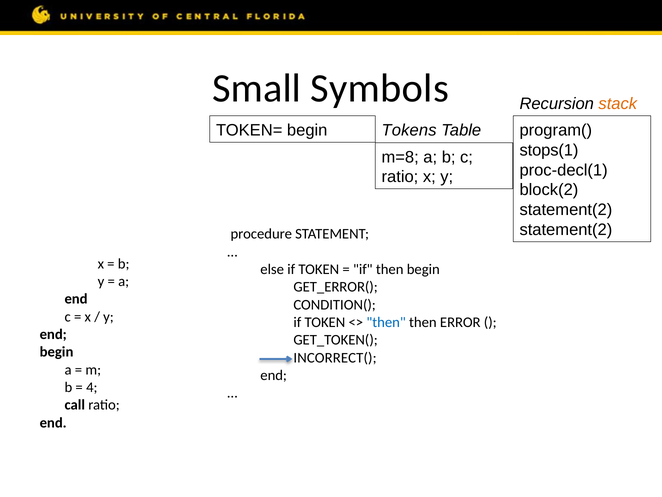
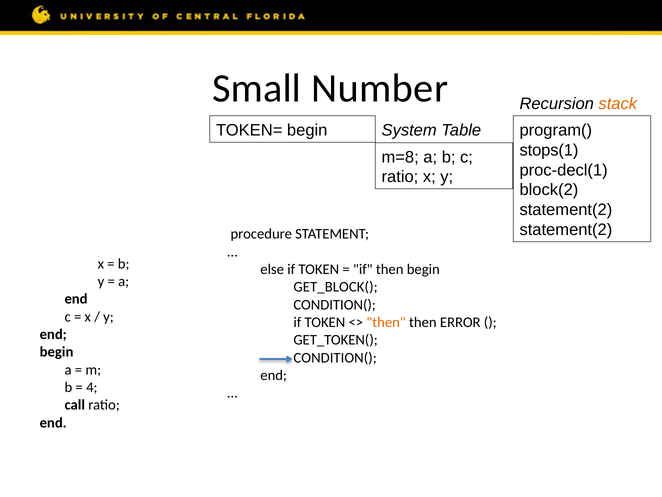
Symbols: Symbols -> Number (380, 88)
Tokens: Tokens -> System (409, 130)
GET_ERROR(: GET_ERROR( -> GET_BLOCK( (336, 287)
then colour: blue -> orange (386, 322)
INCORRECT(: INCORRECT( -> CONDITION( (335, 357)
